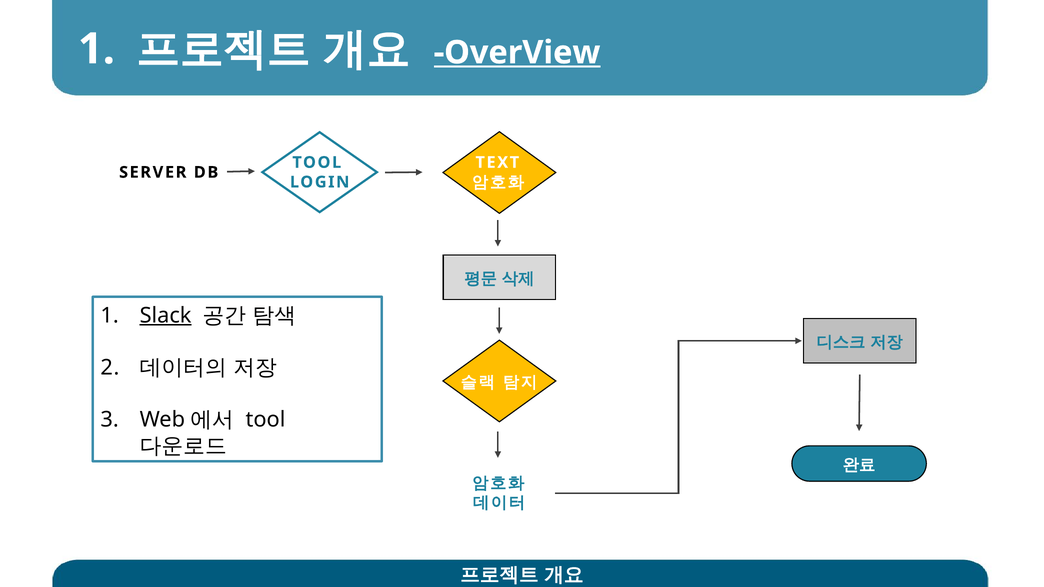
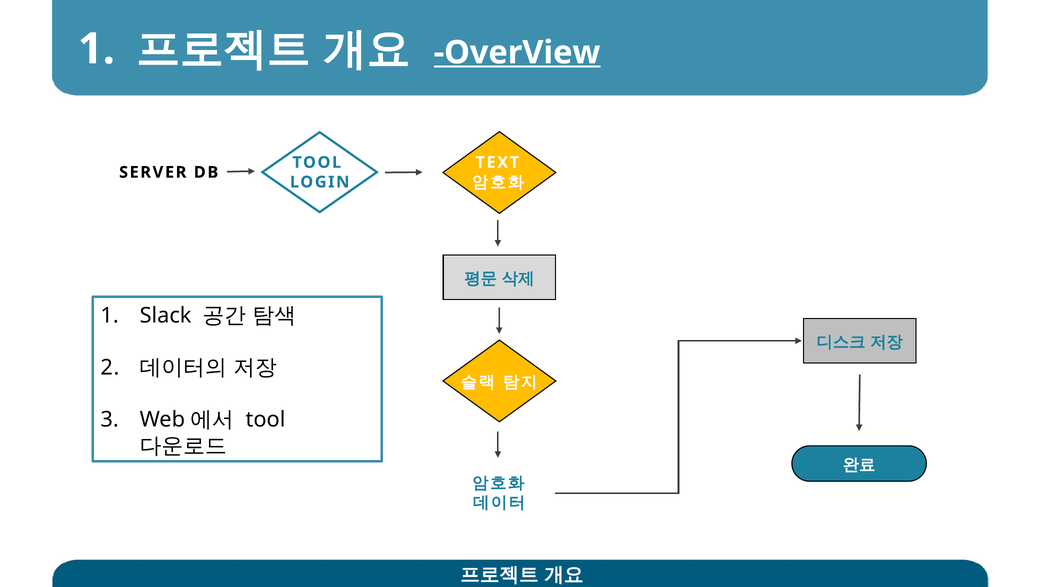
Slack underline: present -> none (166, 316)
